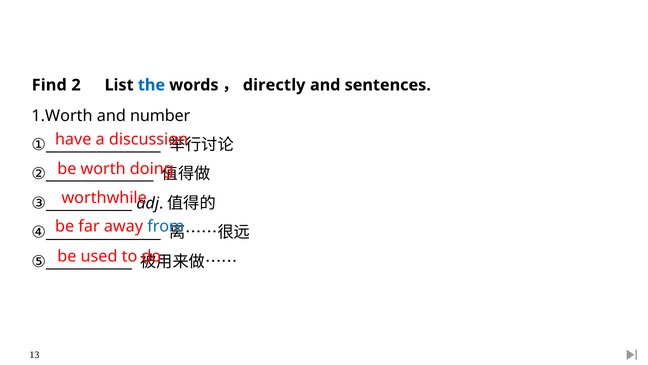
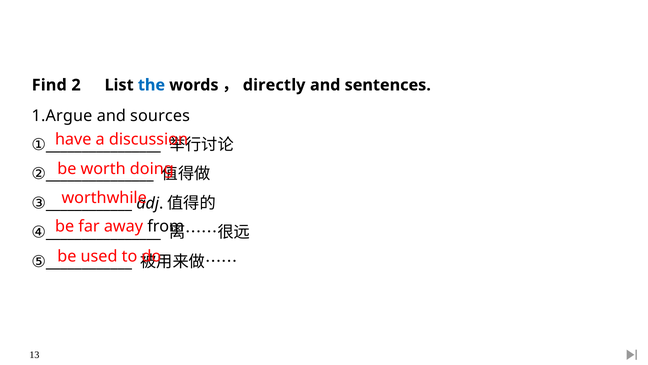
1.Worth: 1.Worth -> 1.Argue (62, 116)
number: number -> sources (160, 116)
from colour: blue -> black (166, 226)
